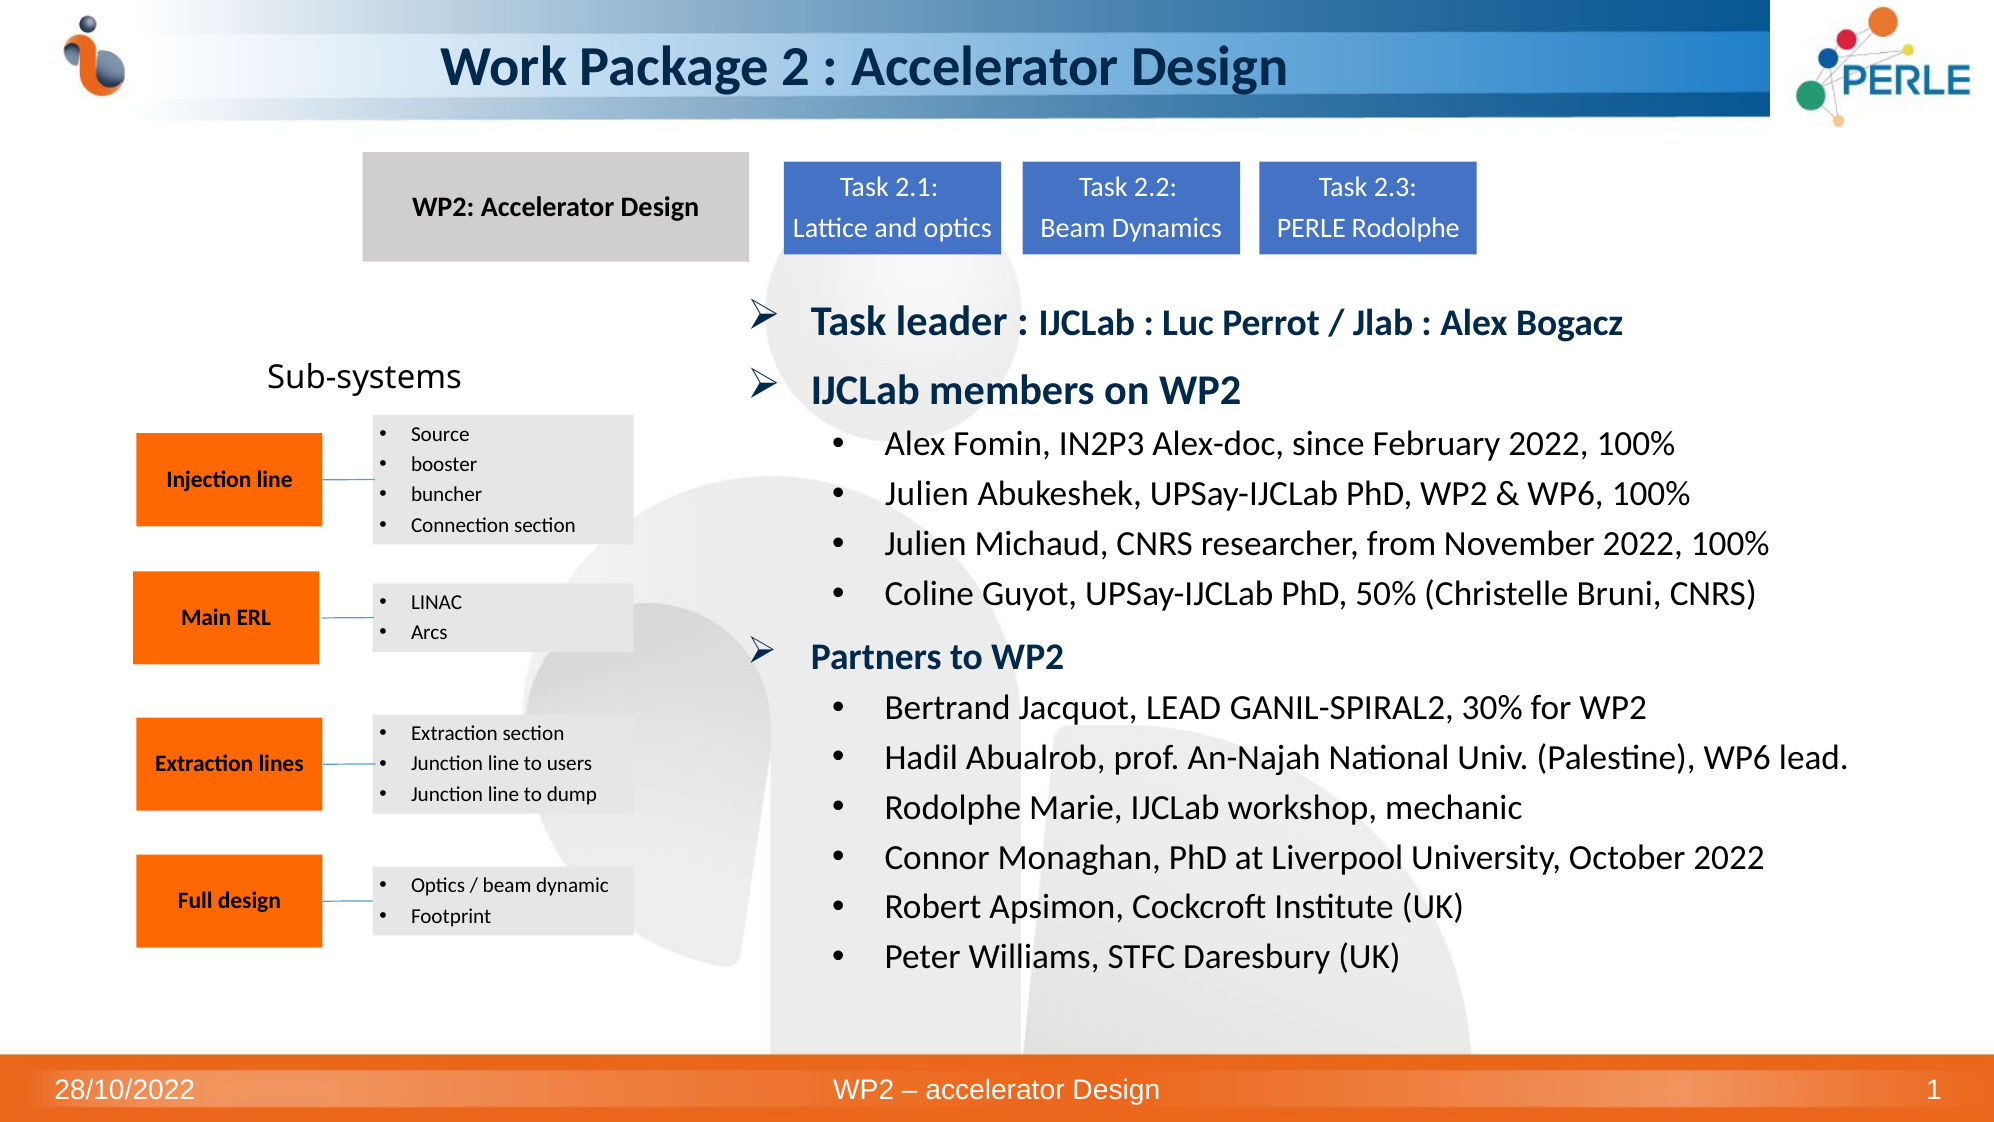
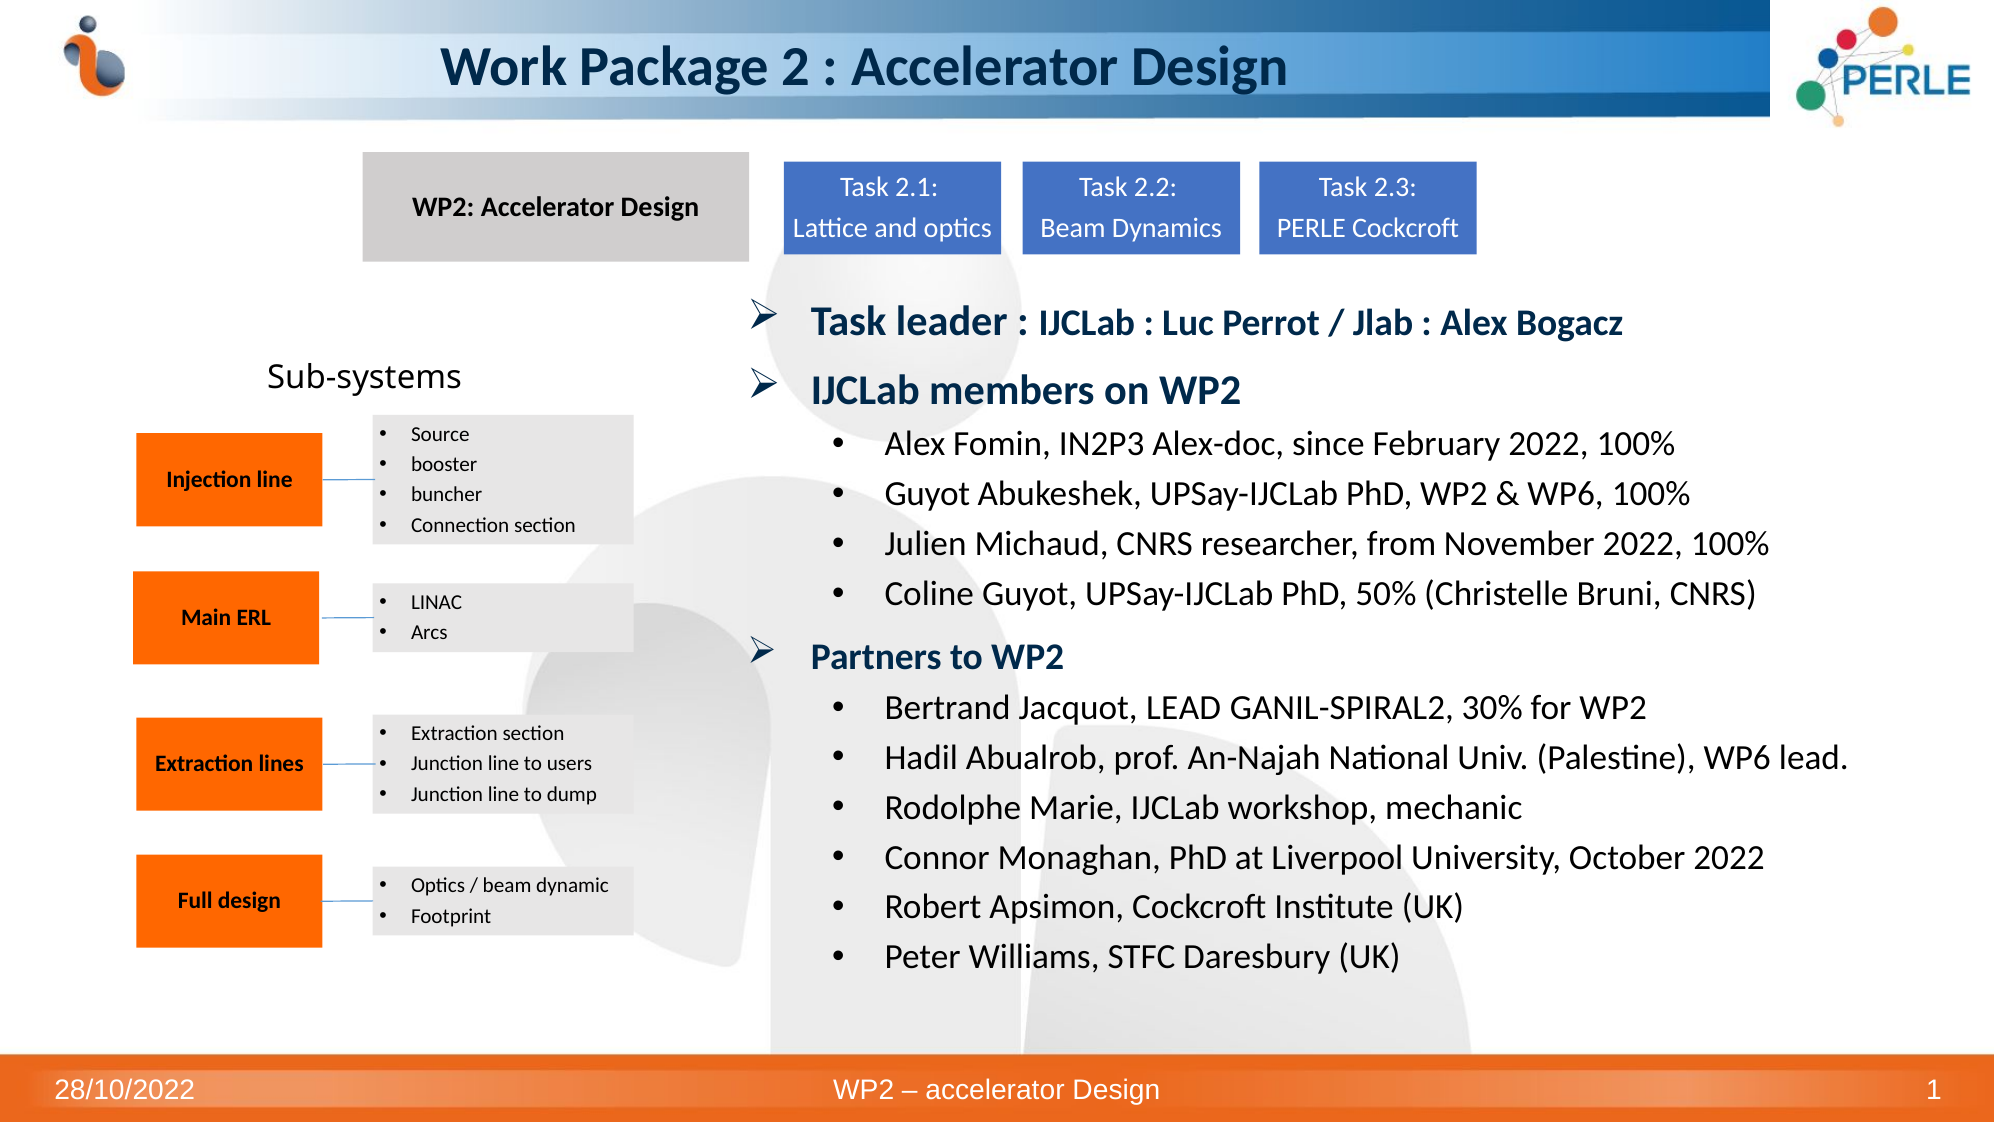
PERLE Rodolphe: Rodolphe -> Cockcroft (1406, 228)
Julien: Julien -> Guyot (927, 494)
